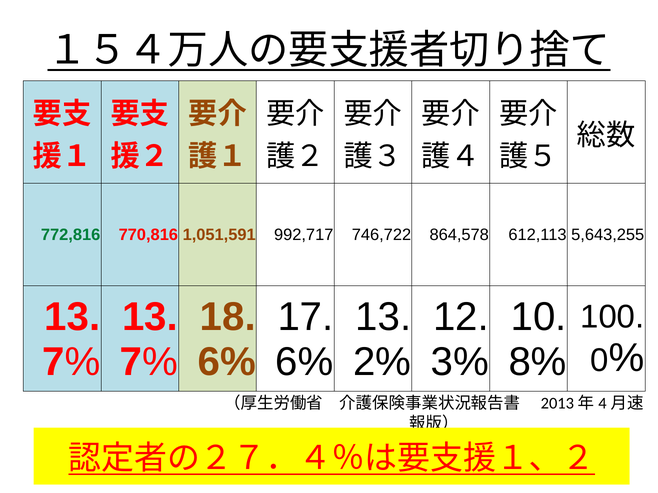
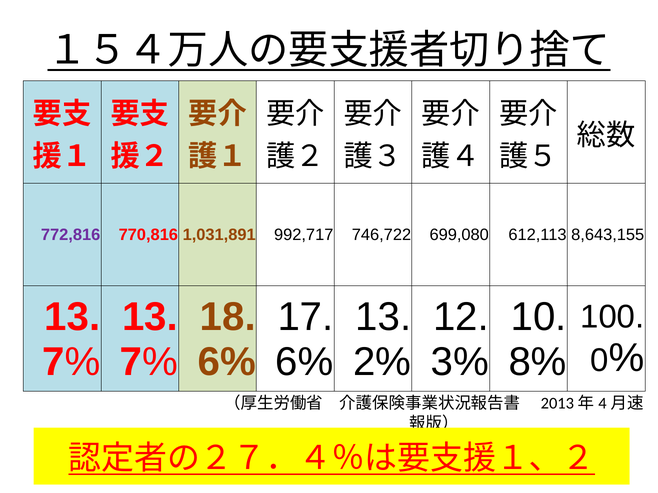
772,816 colour: green -> purple (71, 235)
1,051,591: 1,051,591 -> 1,031,891 (219, 235)
864,578: 864,578 -> 699,080 (459, 235)
5,643,255: 5,643,255 -> 8,643,155 (608, 235)
